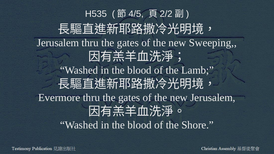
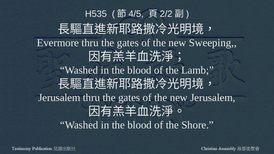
Jerusalem: Jerusalem -> Evermore (58, 43)
Evermore: Evermore -> Jerusalem (59, 98)
